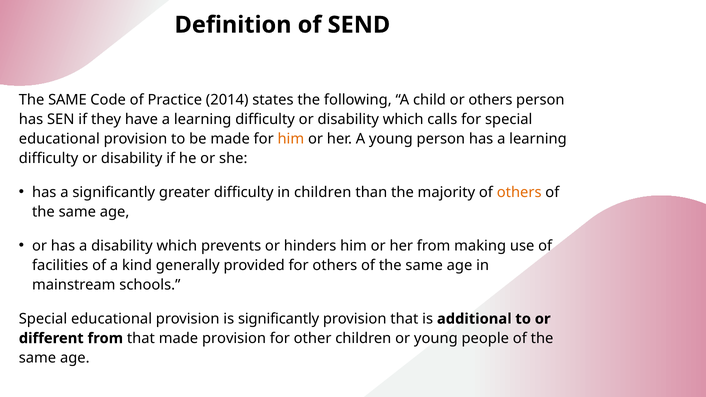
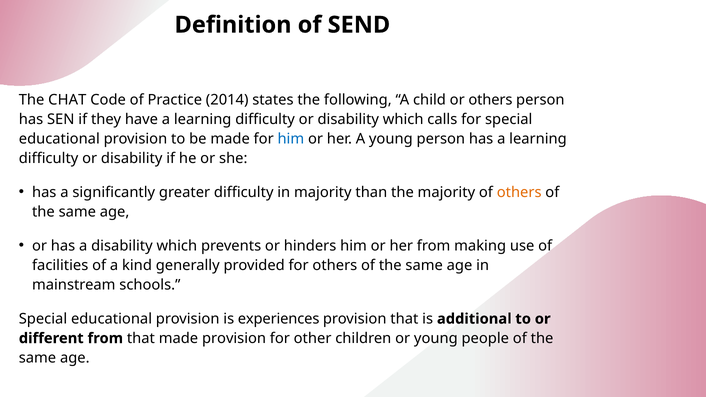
SAME: SAME -> CHAT (67, 100)
him colour: orange -> blue (291, 139)
in children: children -> majority (323, 192)
is significantly: significantly -> experiences (279, 319)
